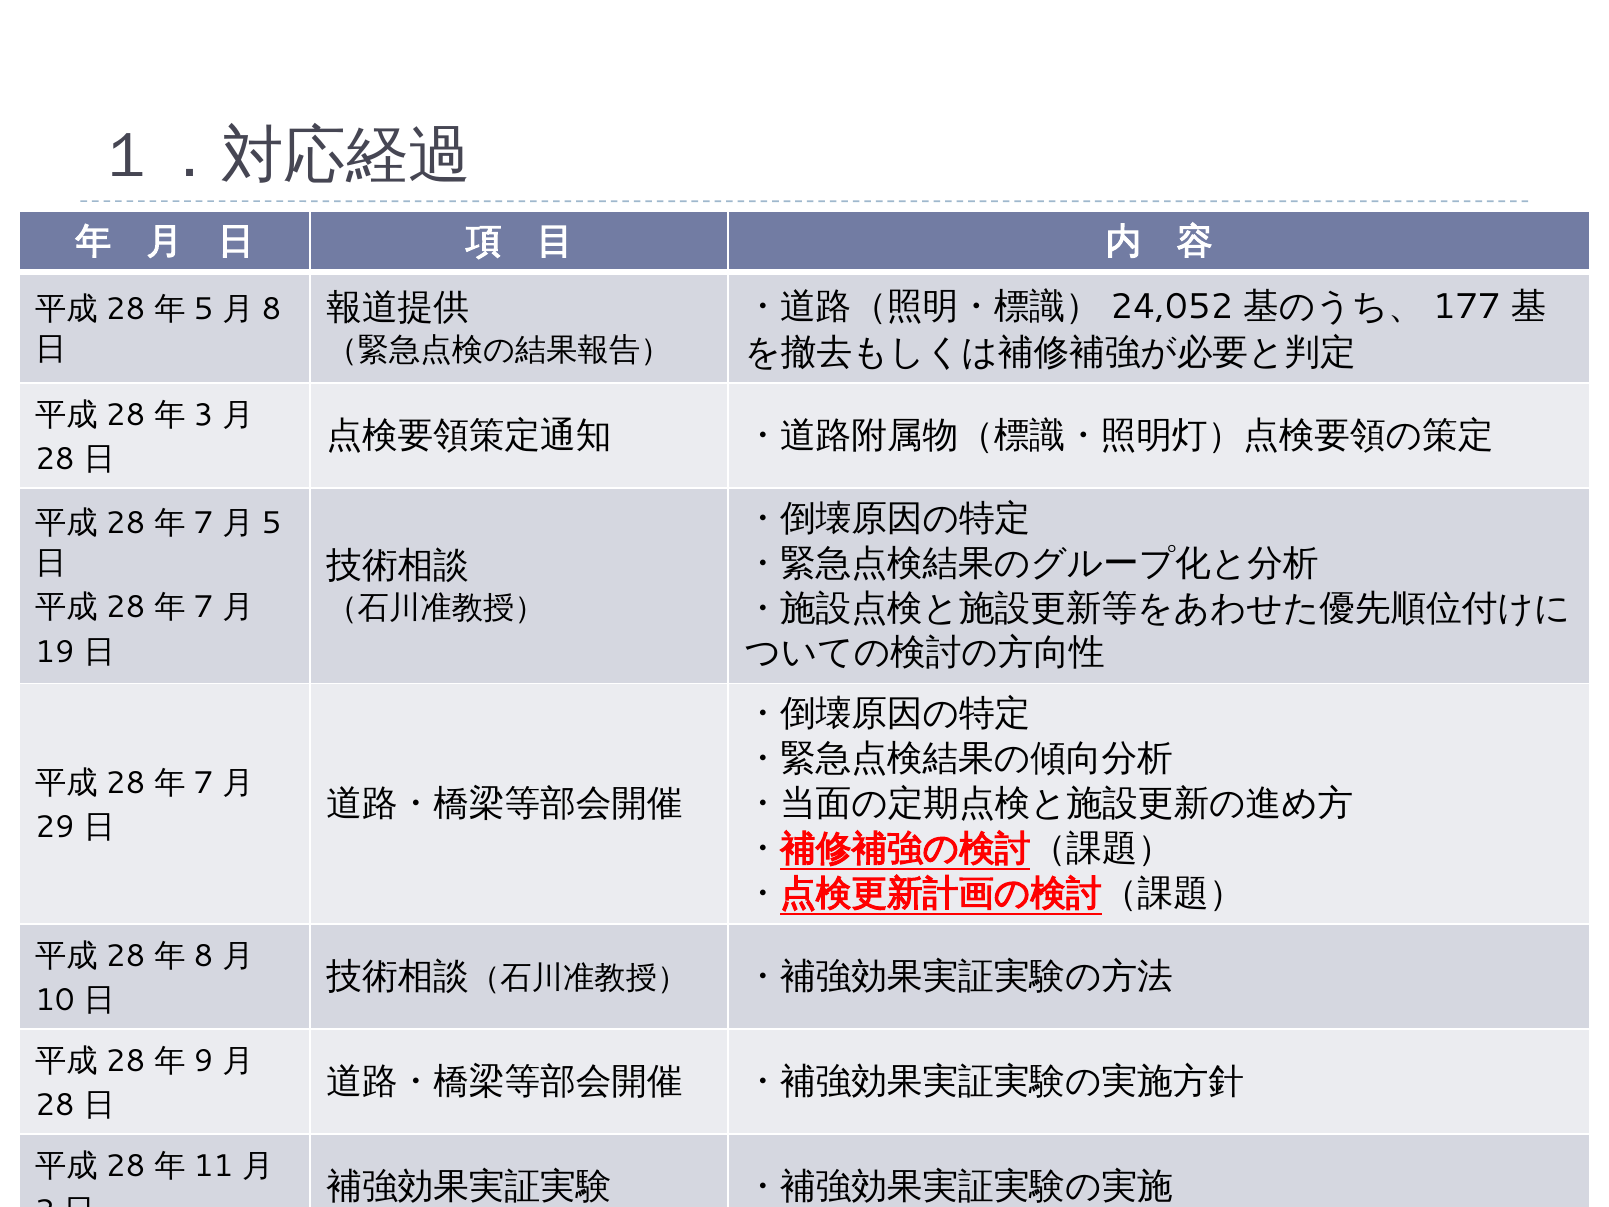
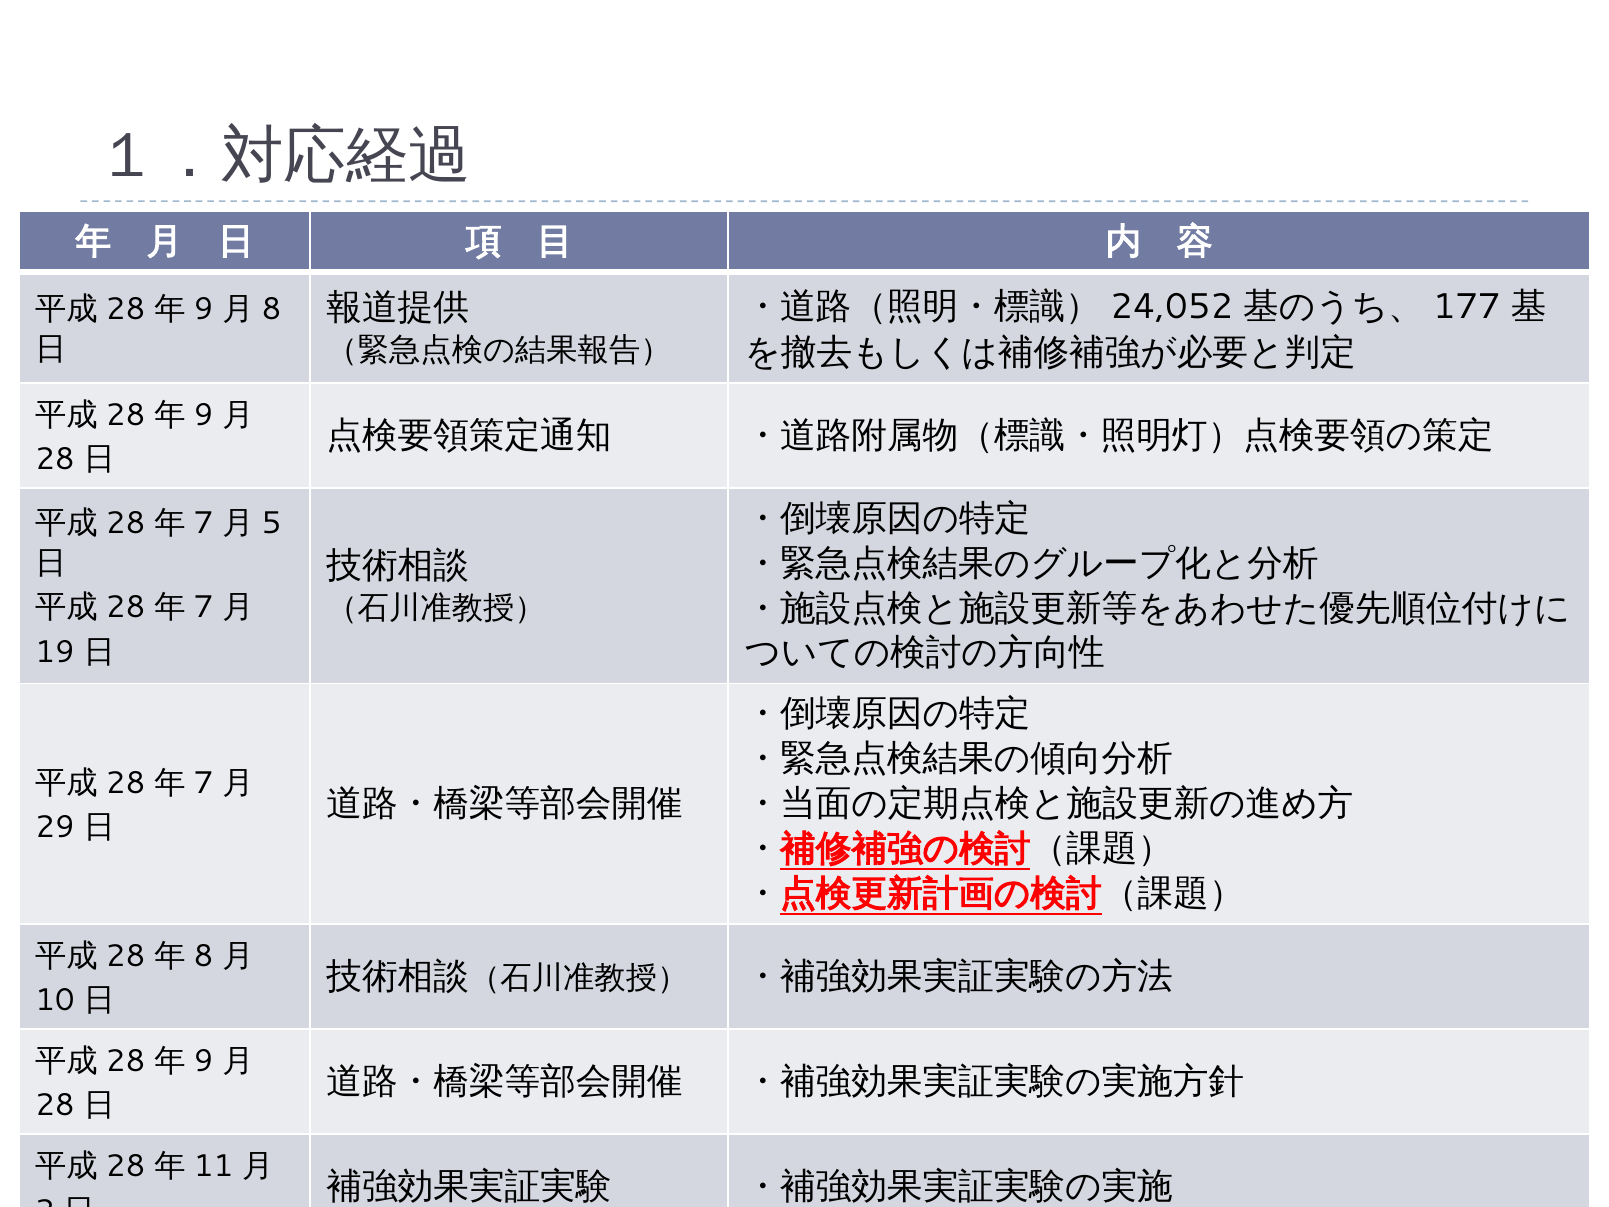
5: 5 -> 9 (204, 309)
3: 3 -> 9 (204, 415)
